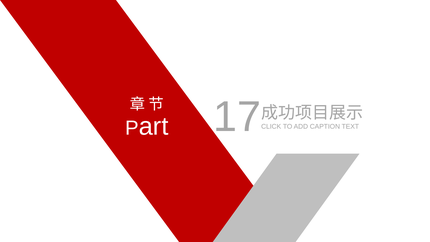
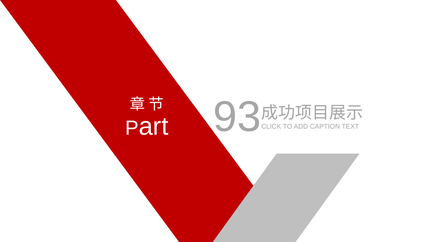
17: 17 -> 93 (237, 117)
